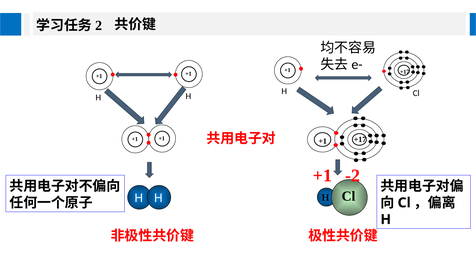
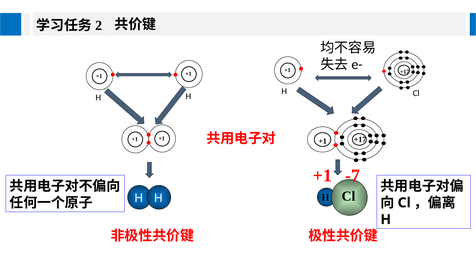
-2: -2 -> -7 (353, 175)
